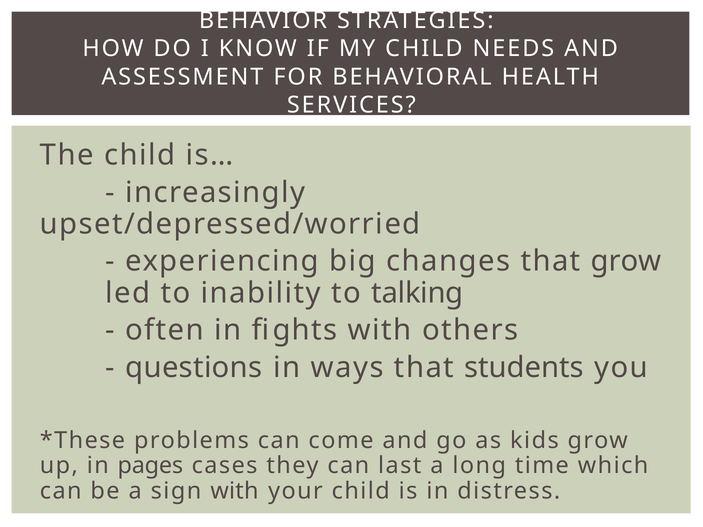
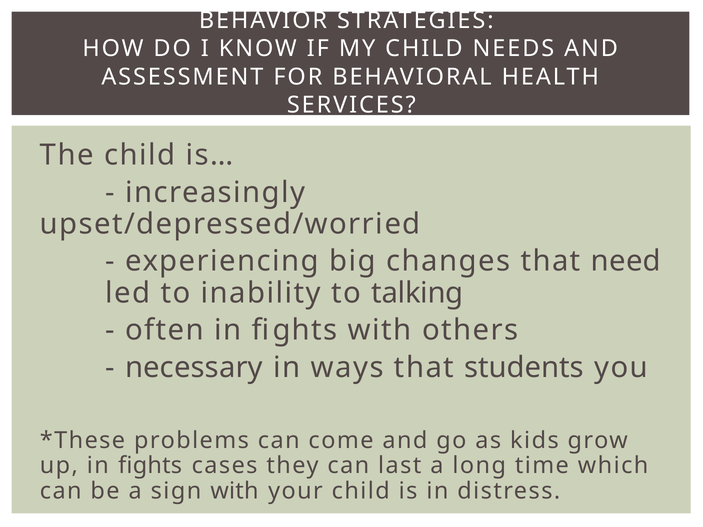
that grow: grow -> need (626, 261)
questions: questions -> necessary (194, 368)
up in pages: pages -> fights (150, 466)
